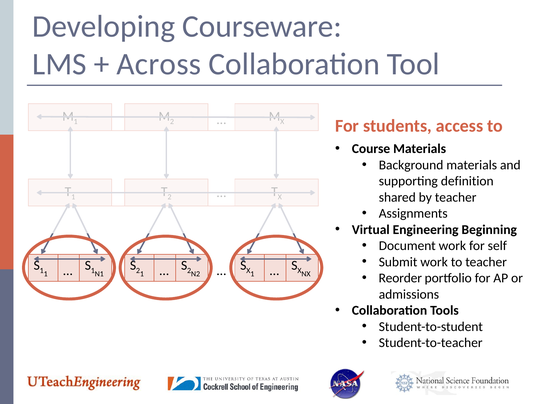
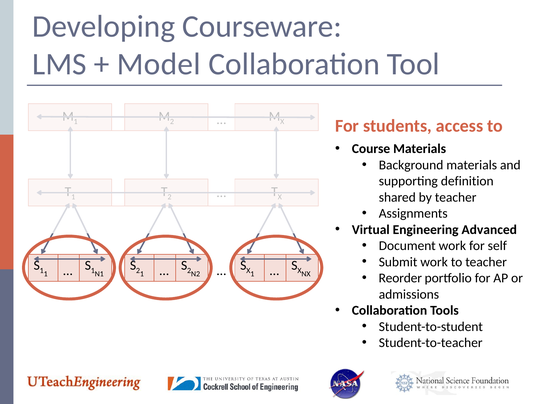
Across: Across -> Model (159, 64)
Beginning: Beginning -> Advanced (489, 229)
